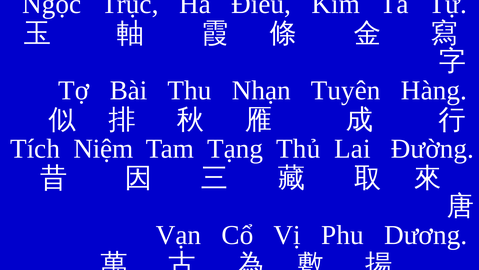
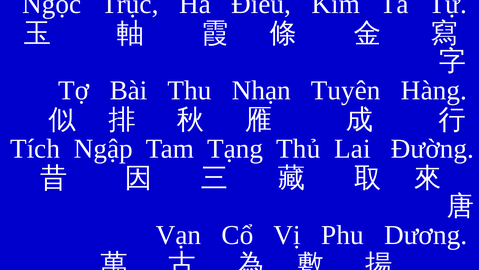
Niệm: Niệm -> Ngập (103, 149)
